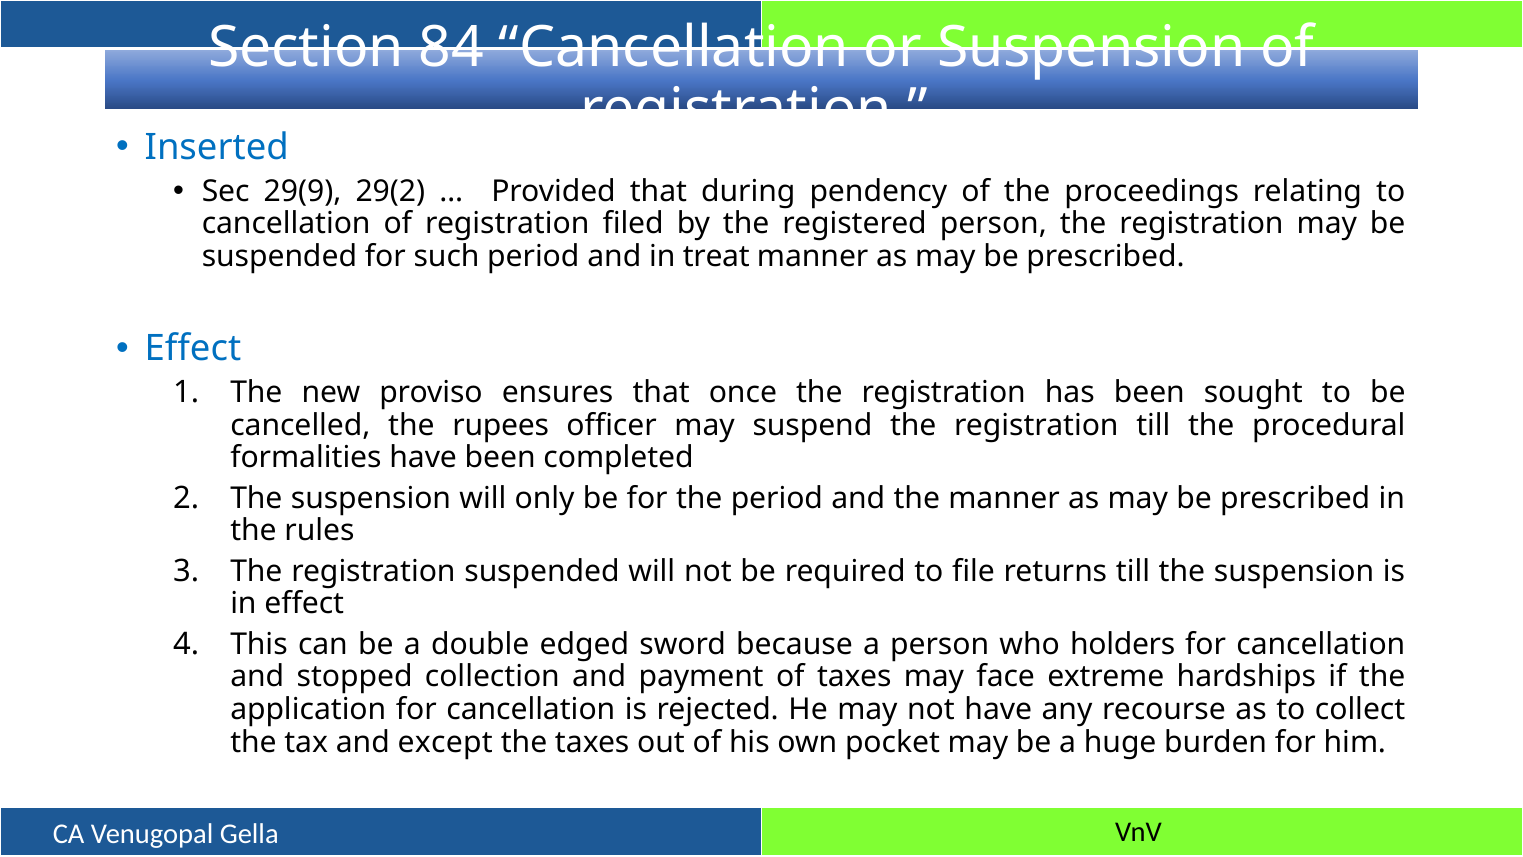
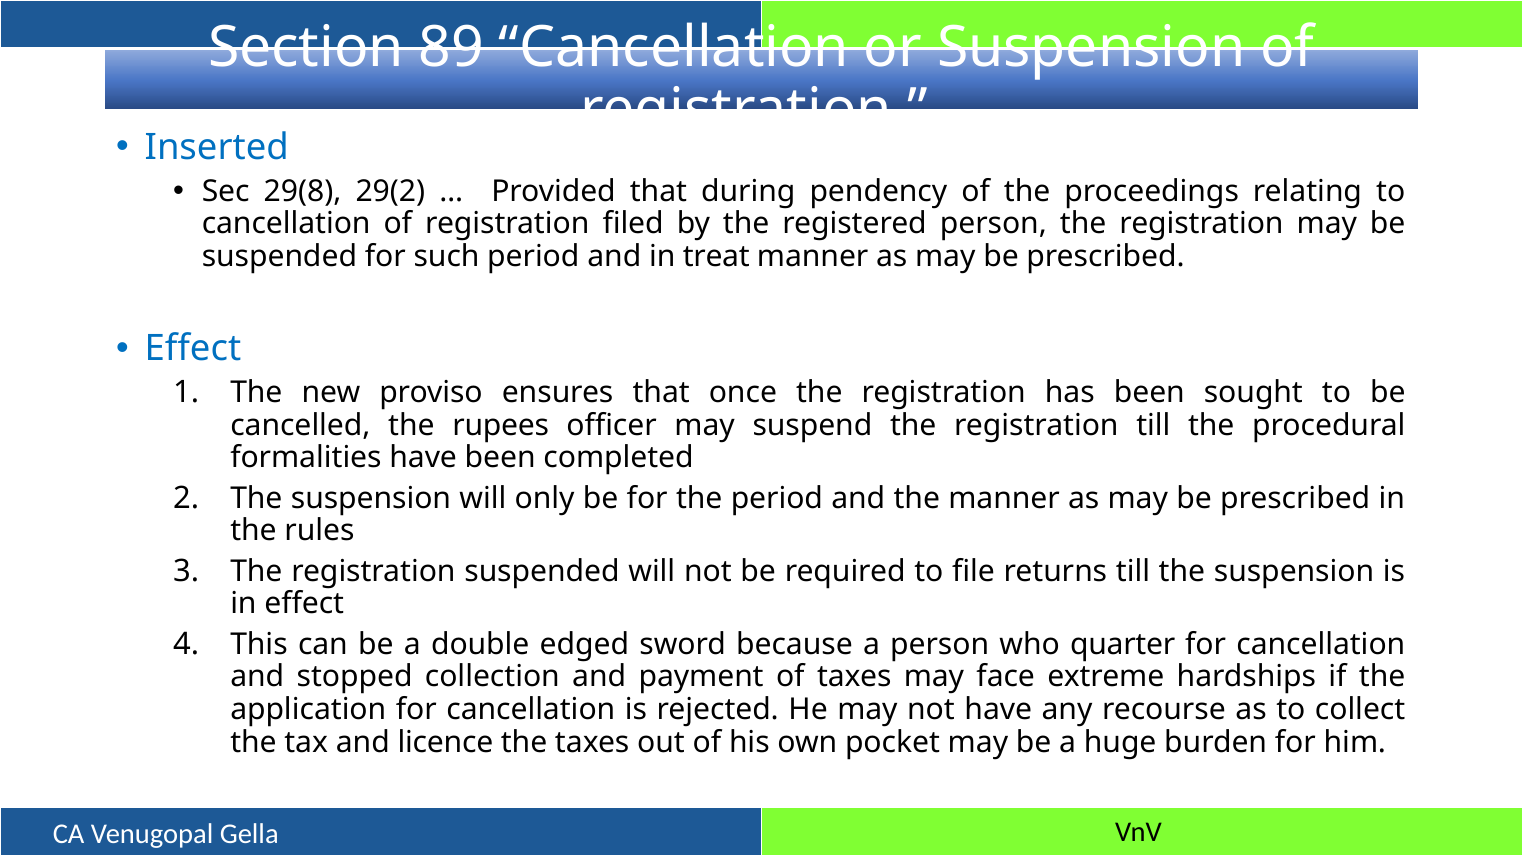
84: 84 -> 89 (452, 48)
29(9: 29(9 -> 29(8 (303, 191)
holders: holders -> quarter (1123, 644)
except: except -> licence (445, 742)
